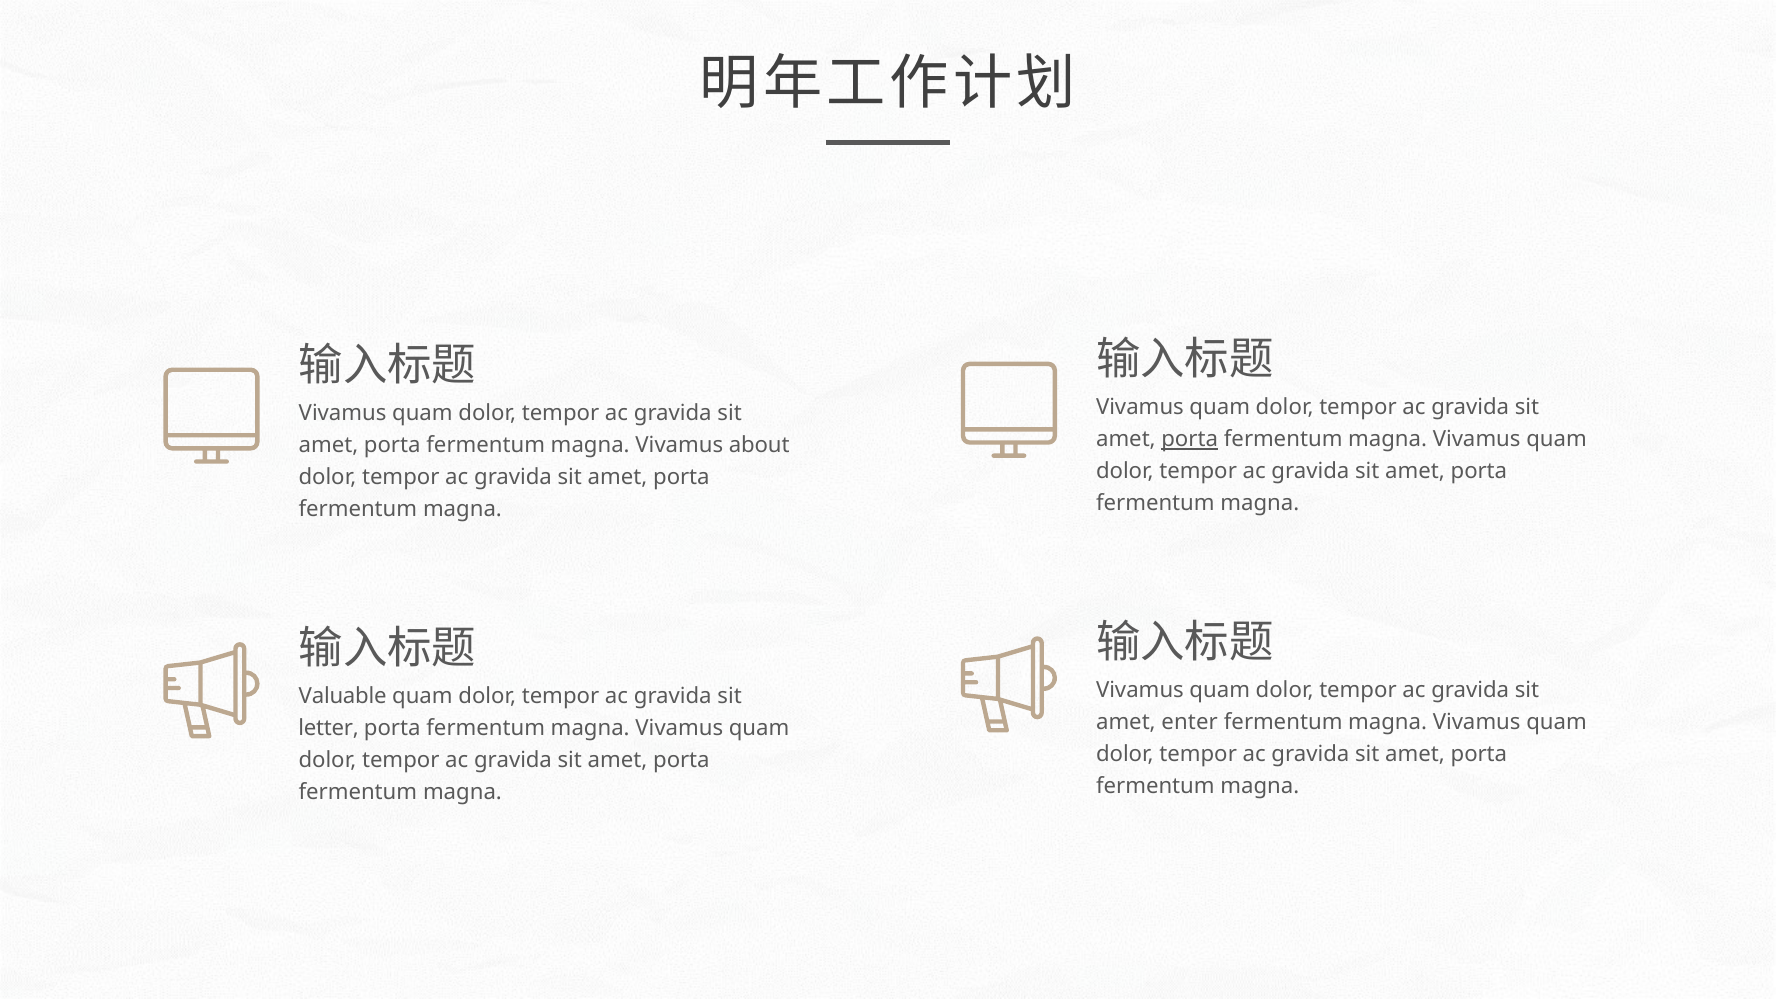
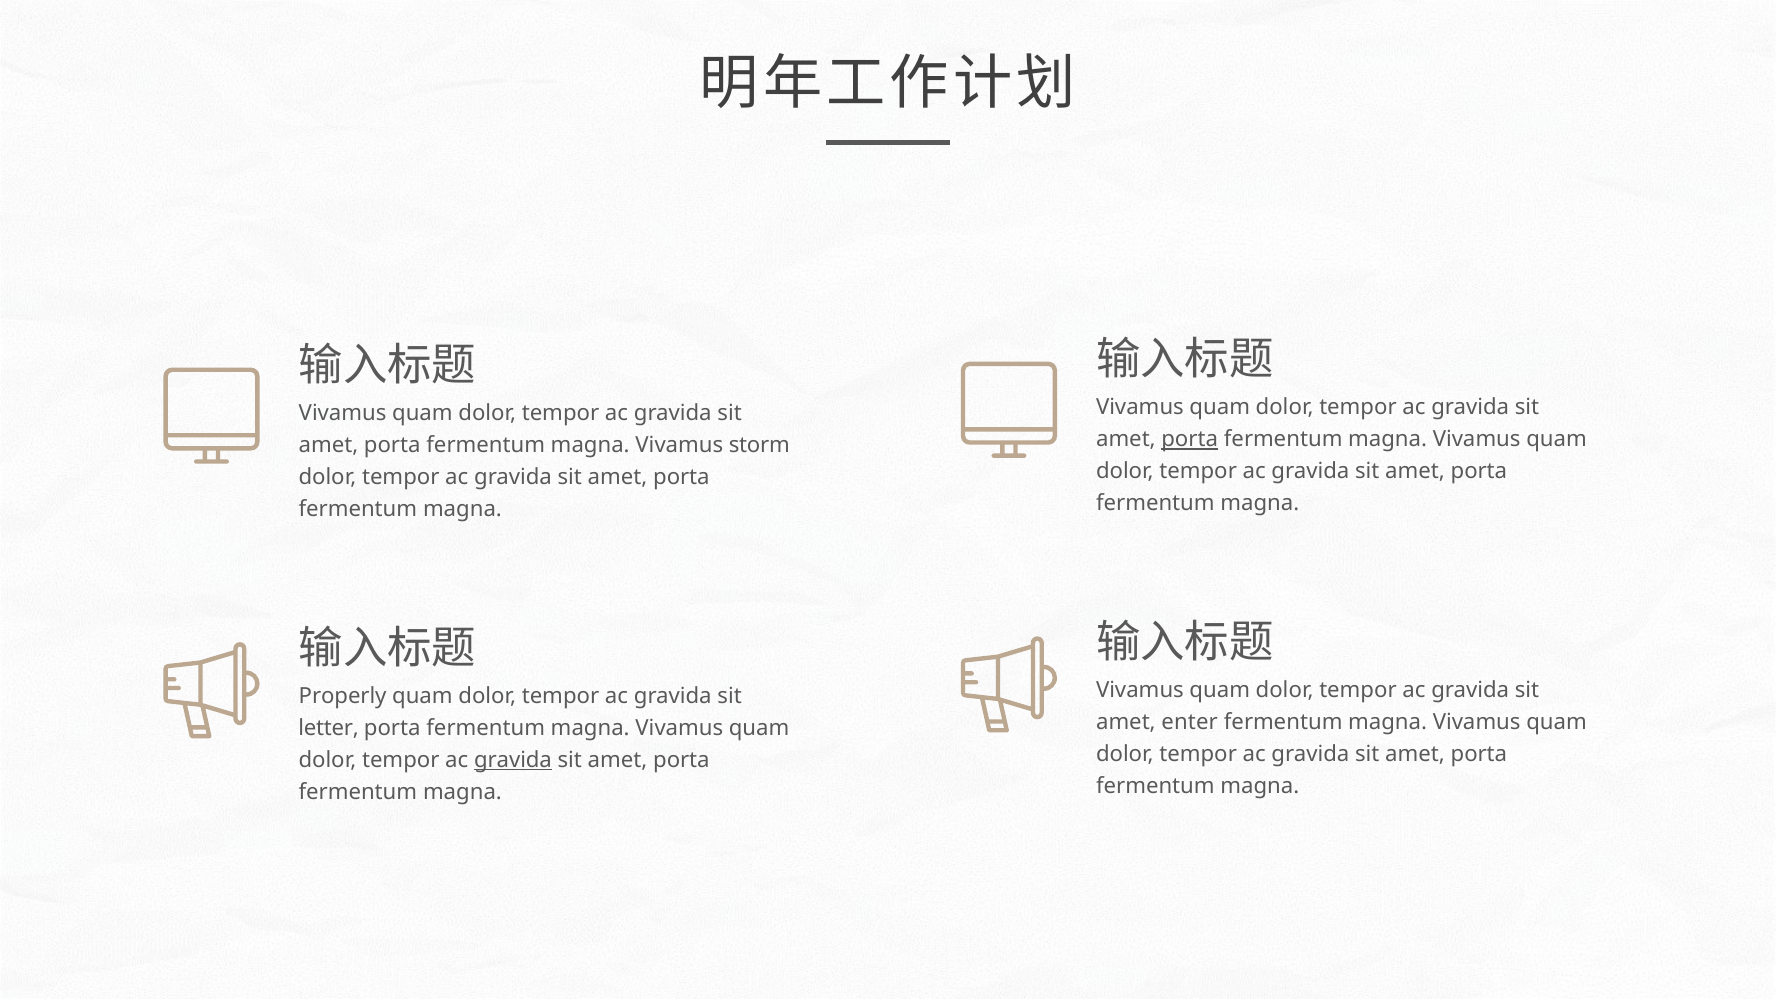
about: about -> storm (759, 445)
Valuable: Valuable -> Properly (343, 696)
gravida underline: none -> present (513, 760)
